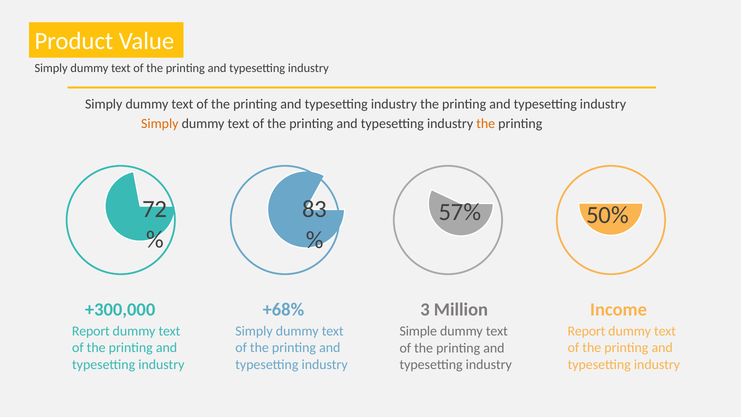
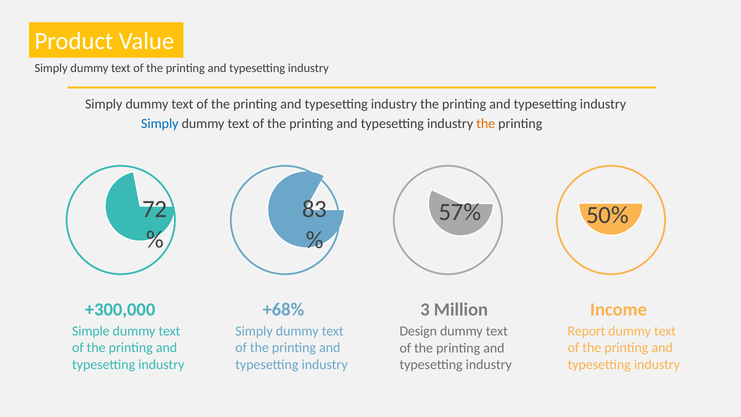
Simply colour: orange -> blue (160, 124)
Report: Report -> Simple (91, 331)
Simple: Simple -> Design (418, 331)
